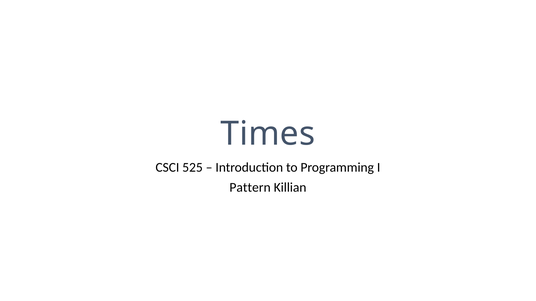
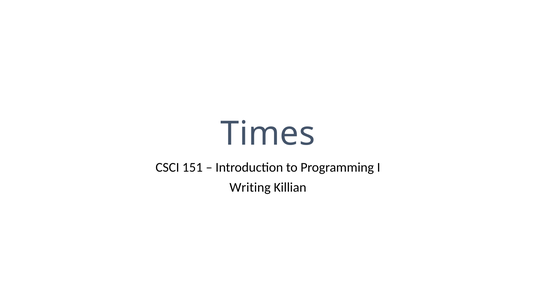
525: 525 -> 151 (193, 168)
Pattern: Pattern -> Writing (250, 188)
